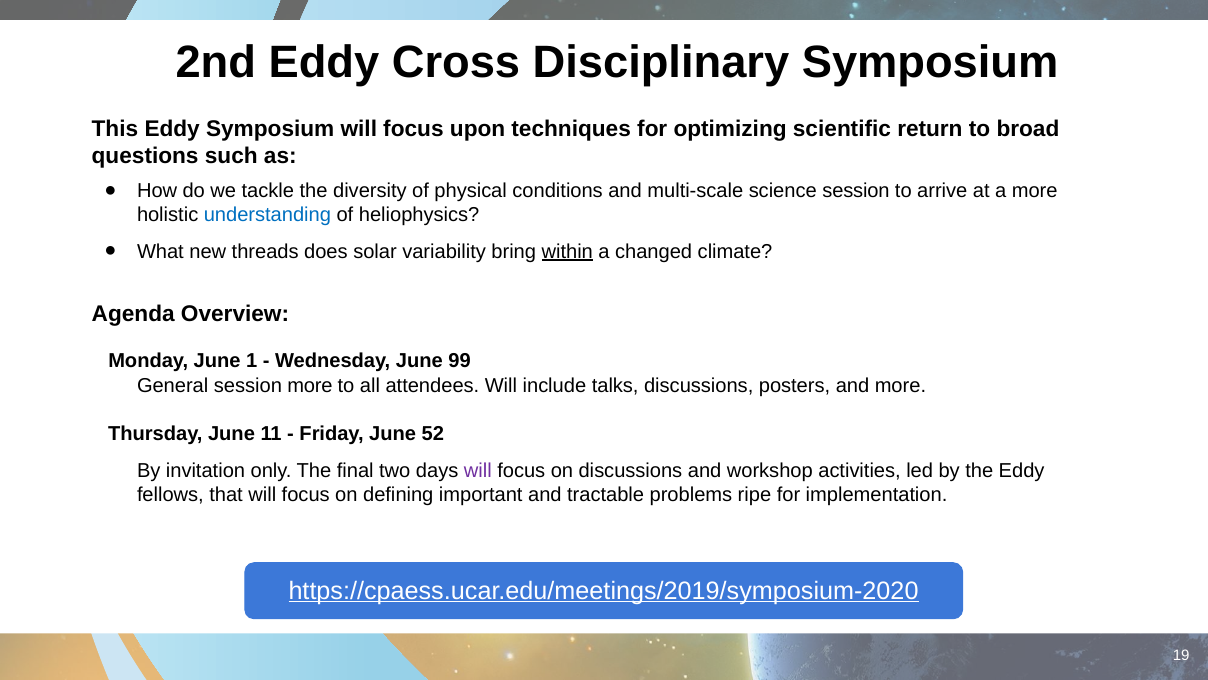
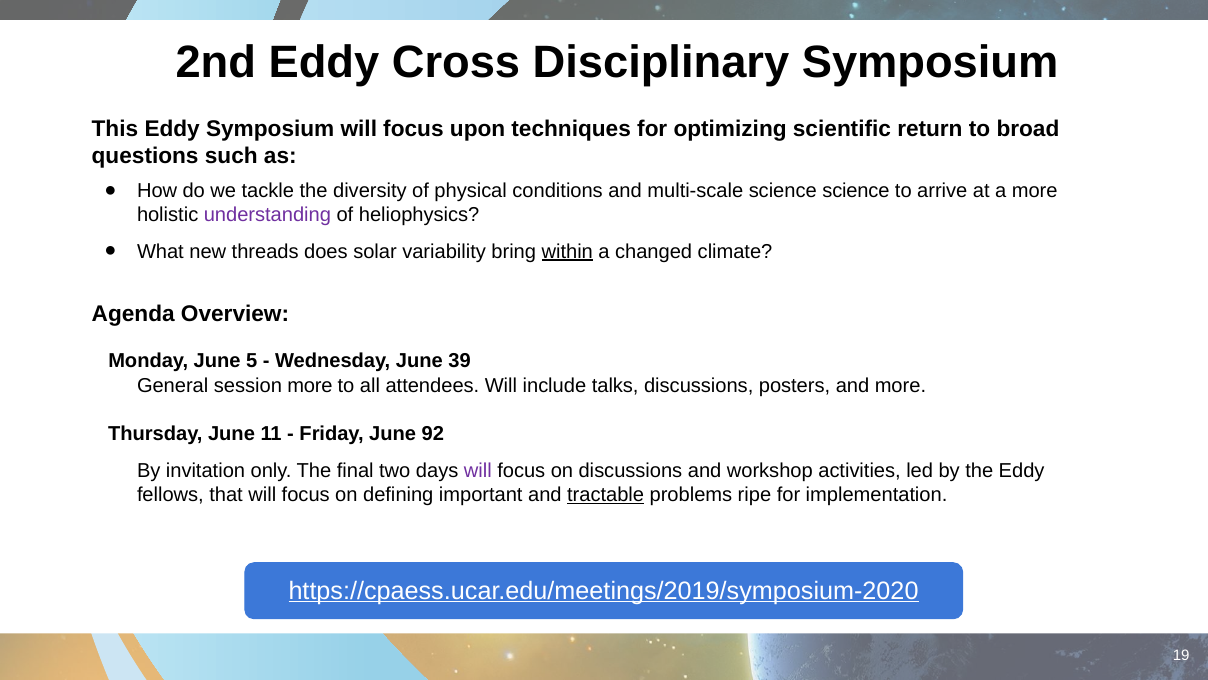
science session: session -> science (856, 191)
understanding colour: blue -> purple (267, 215)
1: 1 -> 5 (252, 361)
99: 99 -> 39 (460, 361)
52: 52 -> 92 (433, 433)
tractable underline: none -> present (606, 494)
